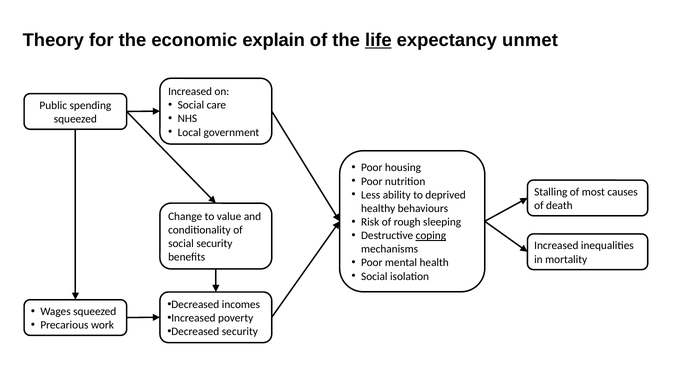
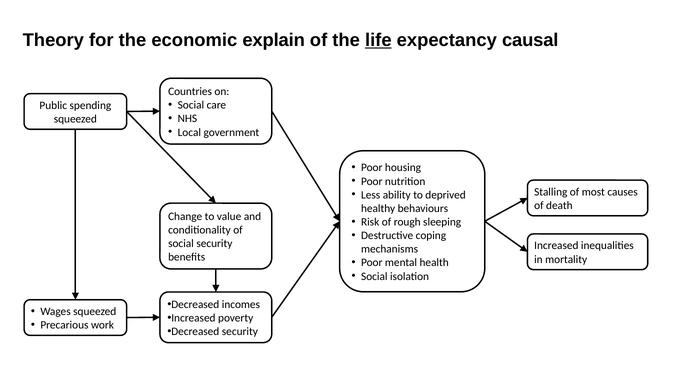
unmet: unmet -> causal (530, 40)
Increased: Increased -> Countries (190, 92)
coping underline: present -> none (431, 236)
